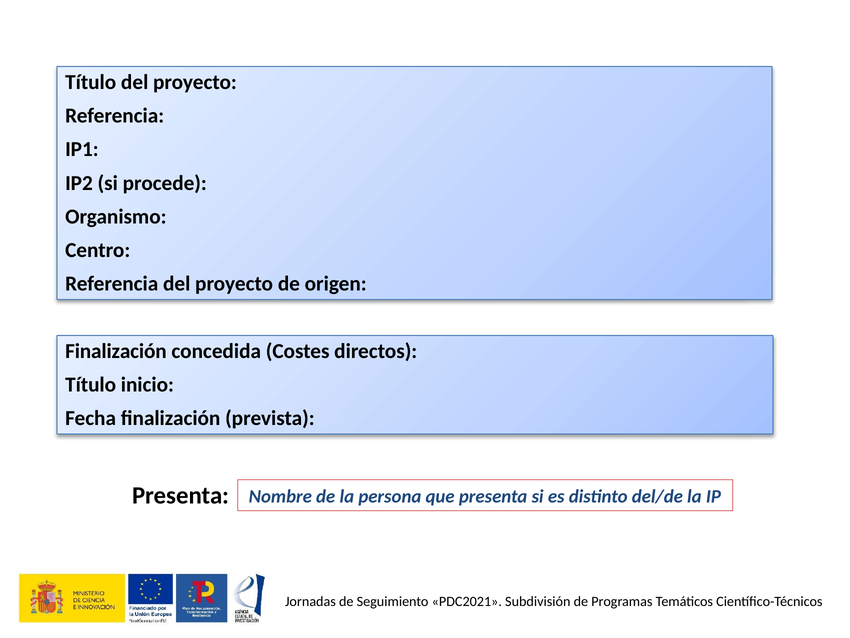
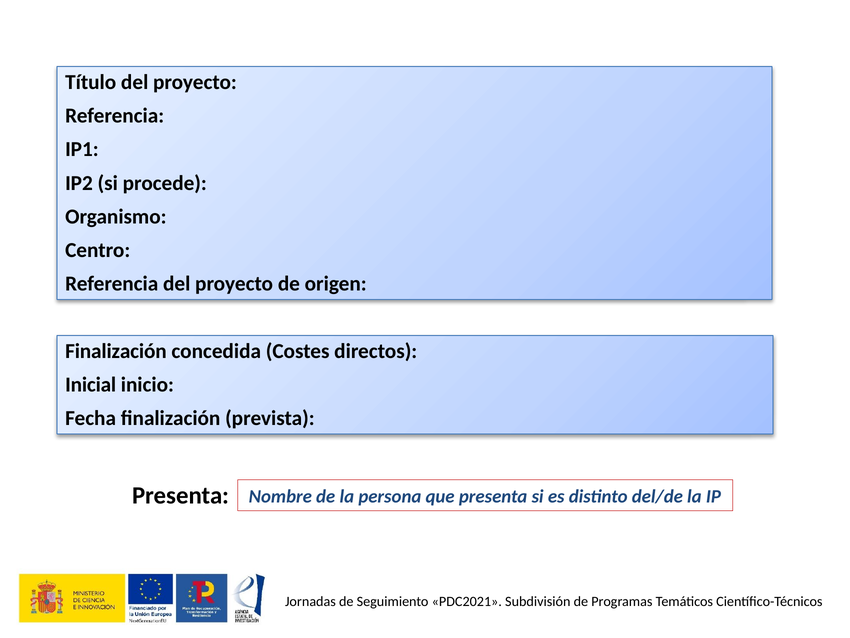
Título: Título -> Inicial (91, 384)
